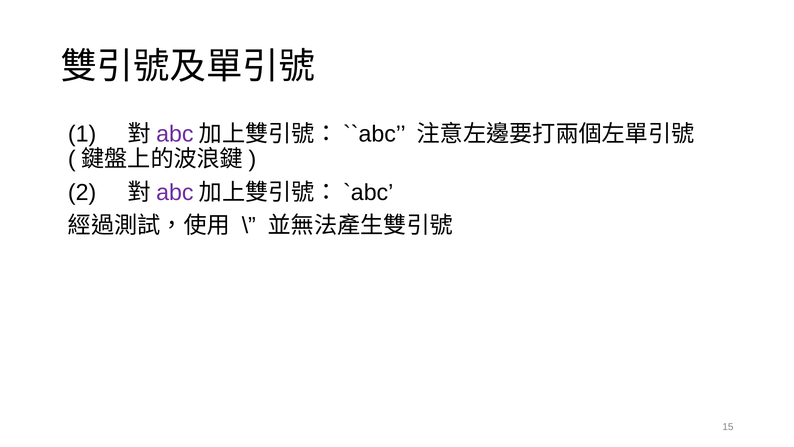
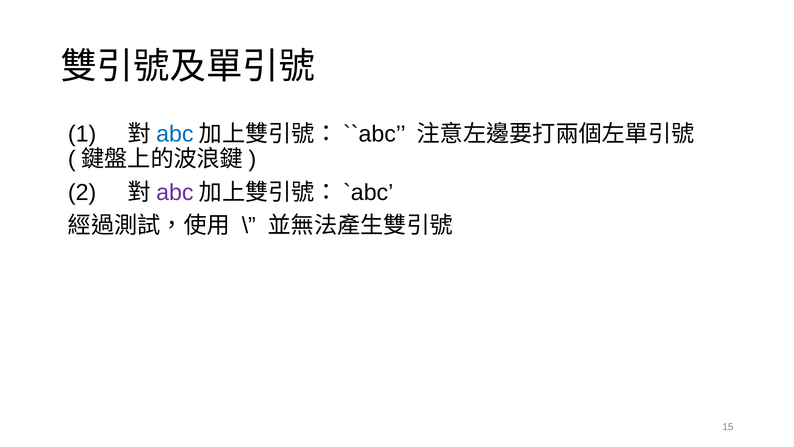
abc colour: purple -> blue (175, 134)
